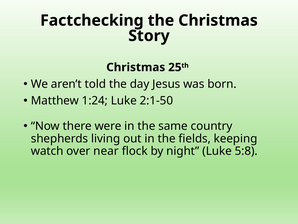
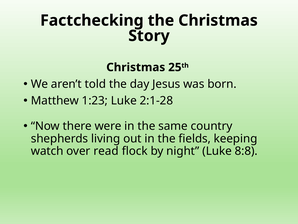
1:24: 1:24 -> 1:23 (95, 100)
2:1-50: 2:1-50 -> 2:1-28 (156, 100)
near: near -> read (106, 151)
5:8: 5:8 -> 8:8 (246, 151)
